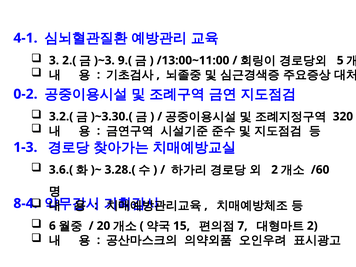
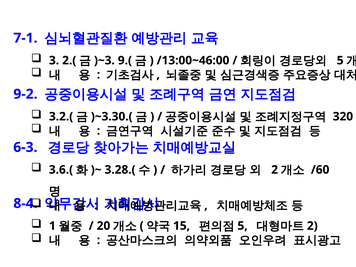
4-1: 4-1 -> 7-1 (25, 38)
/13:00~11:00: /13:00~11:00 -> /13:00~46:00 (193, 60)
0-2: 0-2 -> 9-2 (25, 94)
1-3: 1-3 -> 6-3 (25, 147)
6: 6 -> 1 (52, 226)
7: 7 -> 5 (242, 226)
